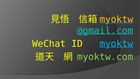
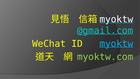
myoktw colour: yellow -> white (116, 19)
